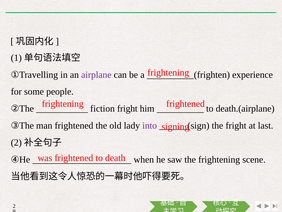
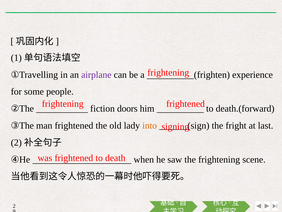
fiction fright: fright -> doors (127, 108)
death.(airplane: death.(airplane -> death.(forward (245, 108)
into colour: purple -> orange (150, 125)
